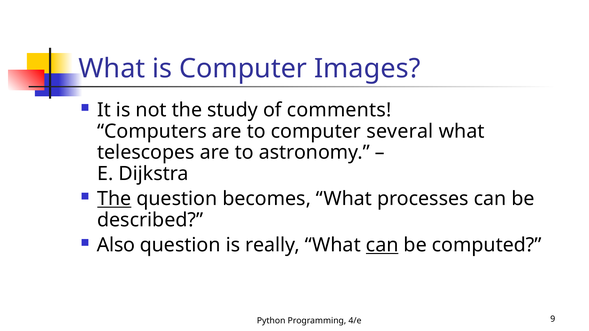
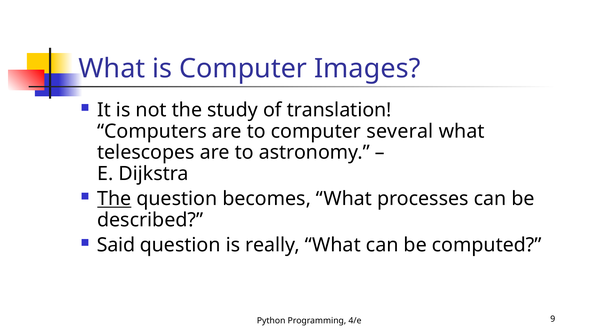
comments: comments -> translation (339, 110)
Also: Also -> Said (116, 245)
can underline: present -> none (382, 245)
